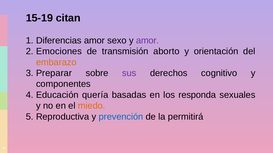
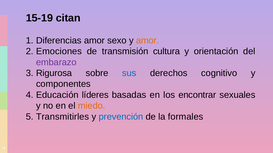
amor colour: purple -> orange (148, 41)
aborto: aborto -> cultura (166, 52)
embarazo colour: orange -> purple (56, 62)
Preparar: Preparar -> Rigurosa (54, 73)
sus colour: purple -> blue (129, 73)
quería: quería -> líderes (95, 95)
responda: responda -> encontrar (197, 95)
Reproductiva: Reproductiva -> Transmitirles (63, 117)
permitirá: permitirá -> formales (186, 117)
